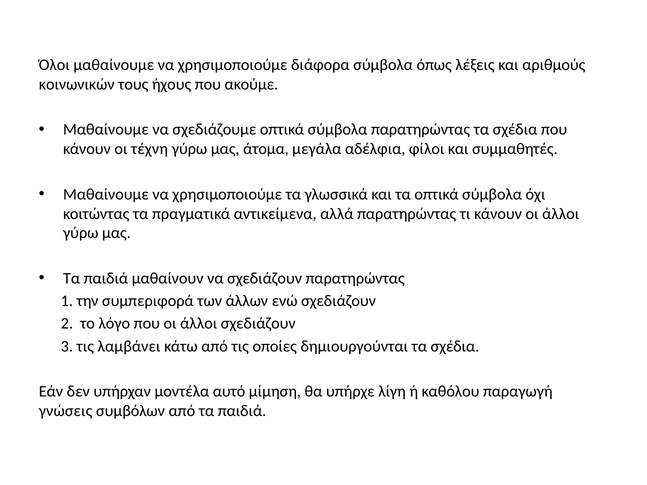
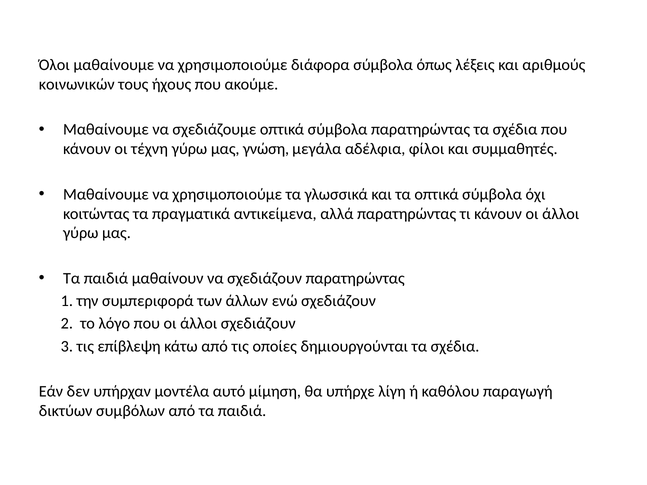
άτομα: άτομα -> γνώση (266, 149)
λαμβάνει: λαμβάνει -> επίβλεψη (129, 346)
γνώσεις: γνώσεις -> δικτύων (66, 411)
